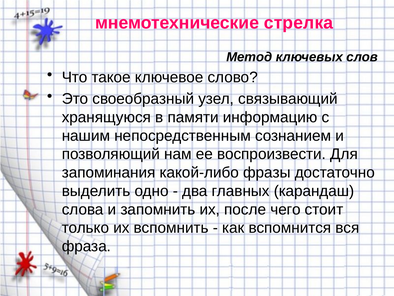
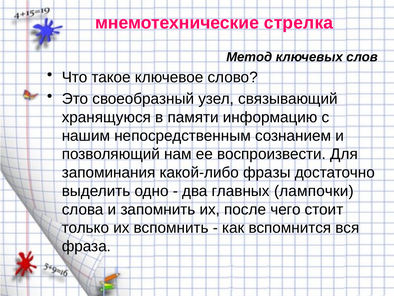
карандаш: карандаш -> лампочки (314, 191)
